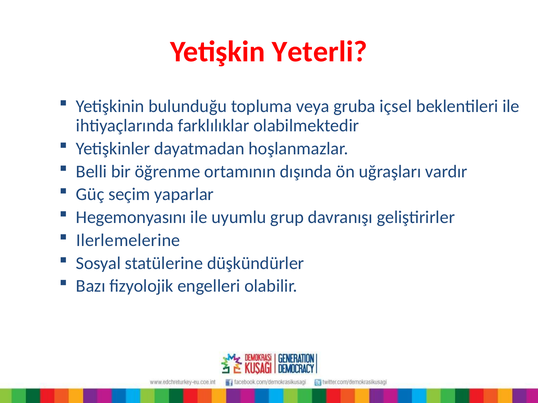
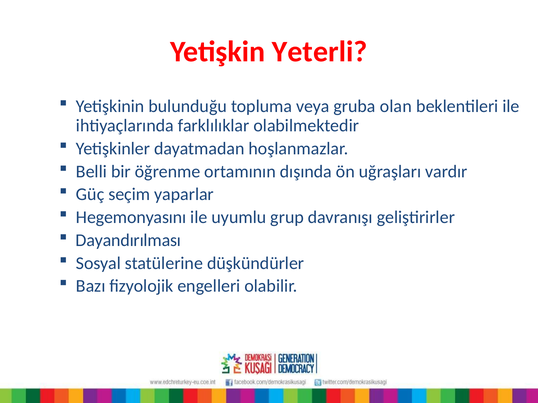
içsel: içsel -> olan (396, 106)
Ilerlemelerine: Ilerlemelerine -> Dayandırılması (128, 240)
